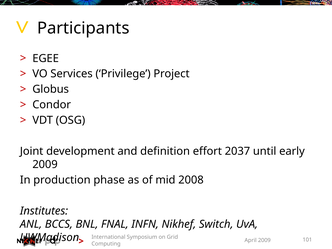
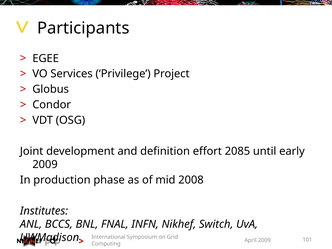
2037: 2037 -> 2085 (237, 151)
